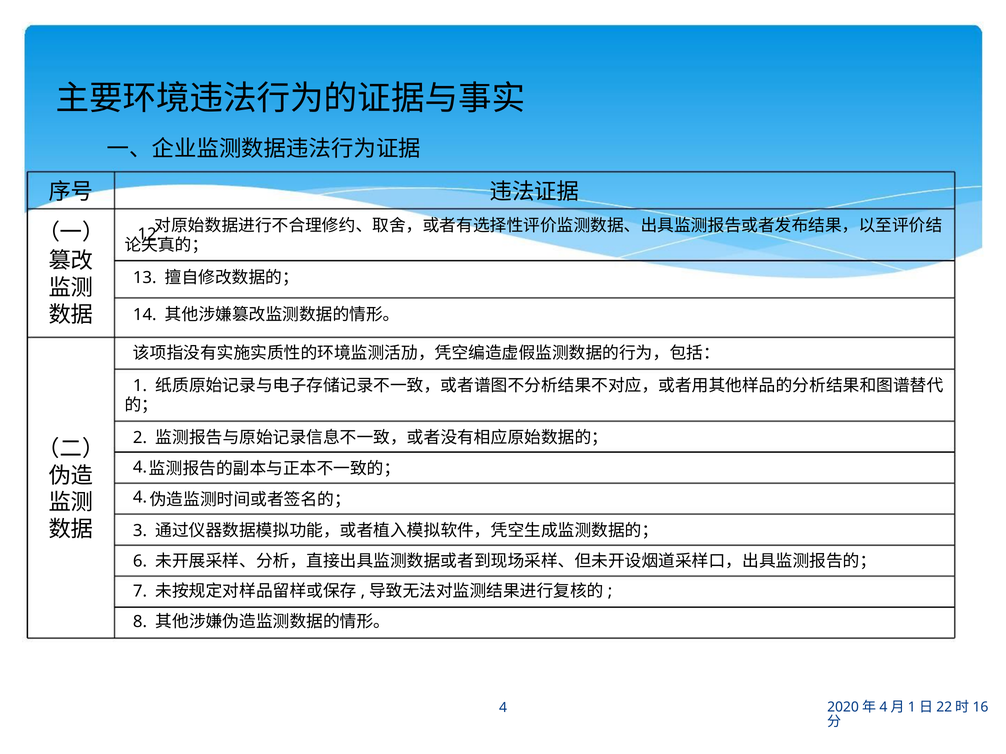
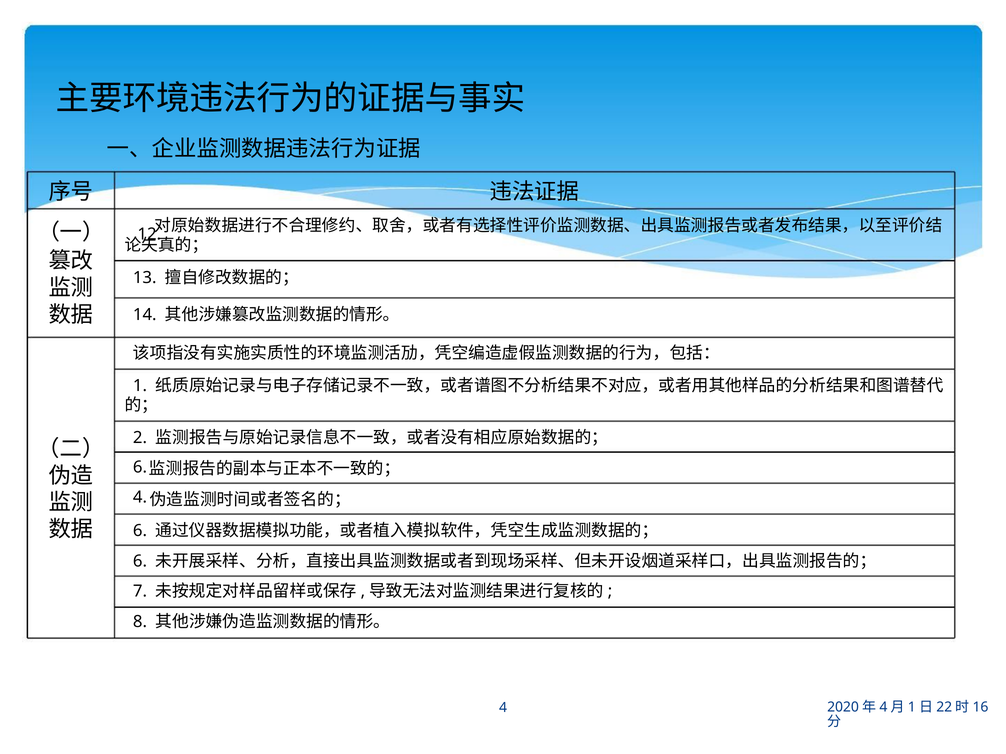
4: 4 -> 6 (140, 467)
3: 3 -> 6 (140, 531)
